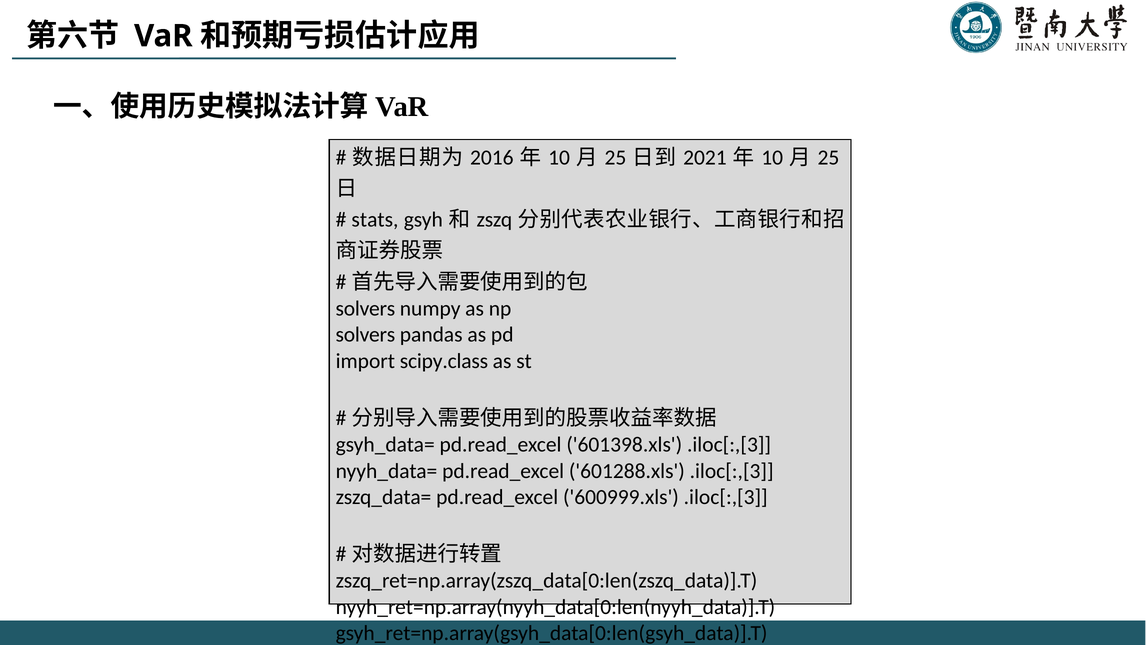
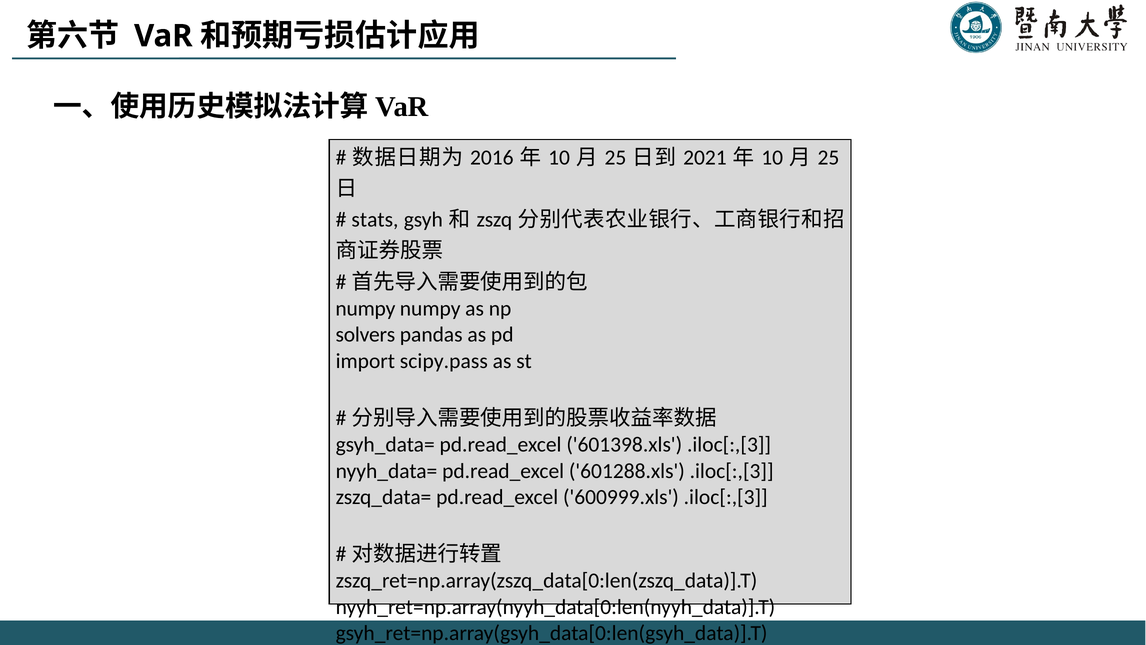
solvers: solvers -> numpy (365, 309)
scipy.class: scipy.class -> scipy.pass (444, 361)
